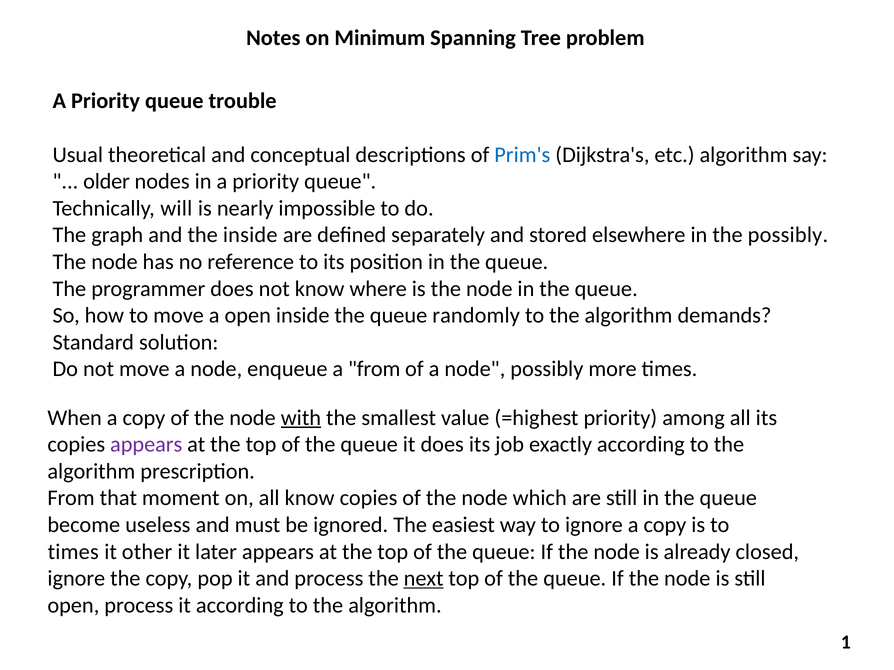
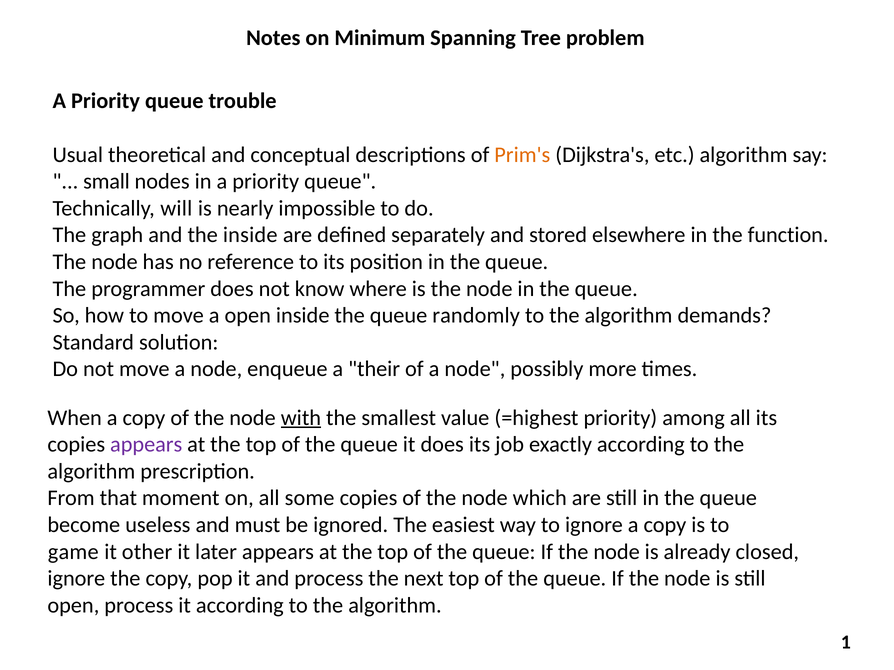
Prim's colour: blue -> orange (522, 155)
older: older -> small (107, 182)
the possibly: possibly -> function (788, 235)
a from: from -> their (374, 369)
all know: know -> some (310, 498)
times: times -> game (73, 552)
next underline: present -> none (424, 579)
